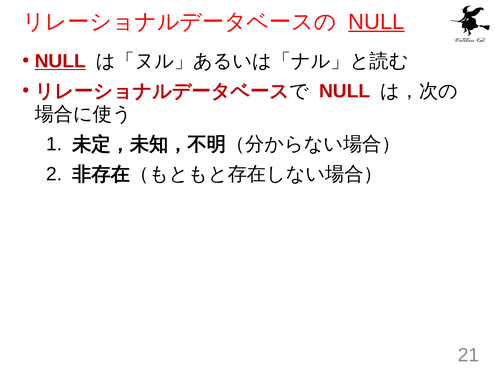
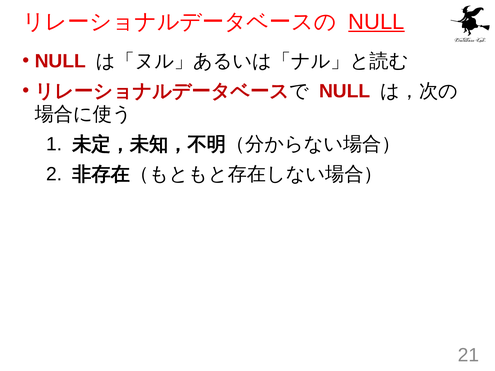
NULL underline: present -> none (60, 61)
